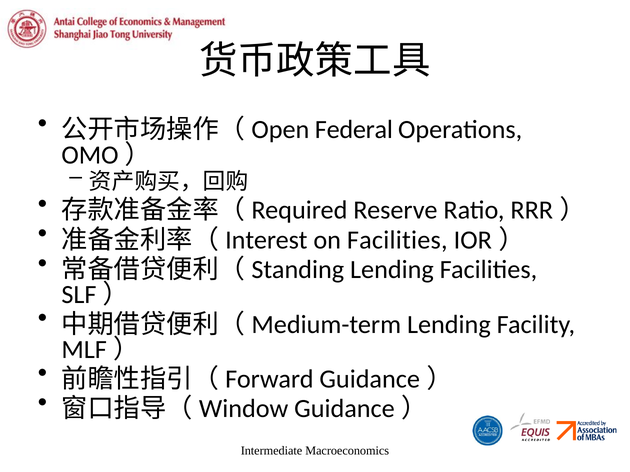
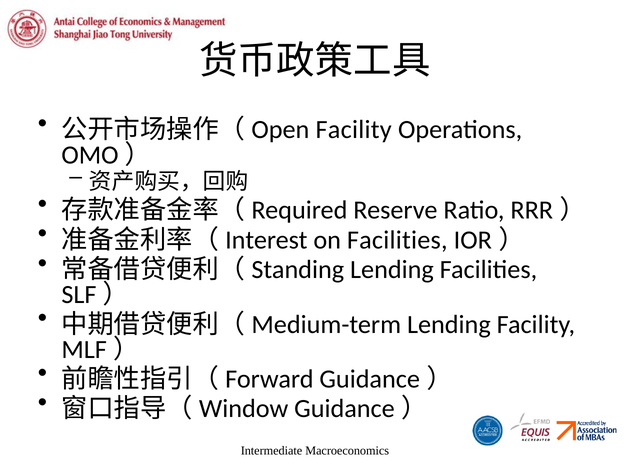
Federal: Federal -> Facility (354, 130)
